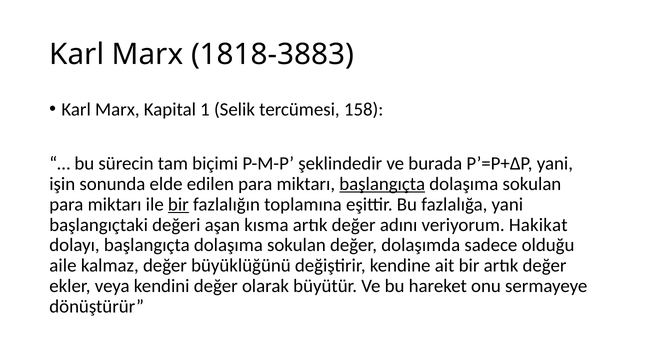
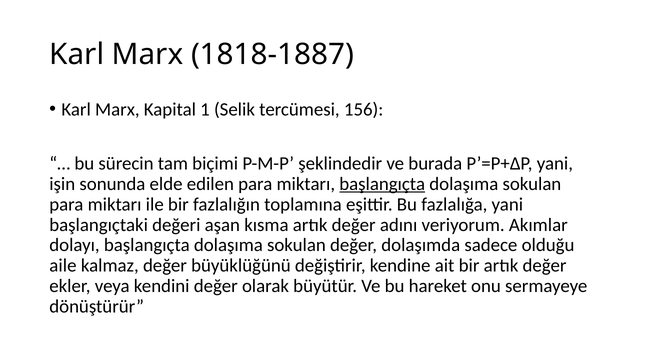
1818-3883: 1818-3883 -> 1818-1887 (273, 54)
158: 158 -> 156 (364, 109)
bir underline: present -> none (178, 204)
Hakikat: Hakikat -> Akımlar (538, 225)
